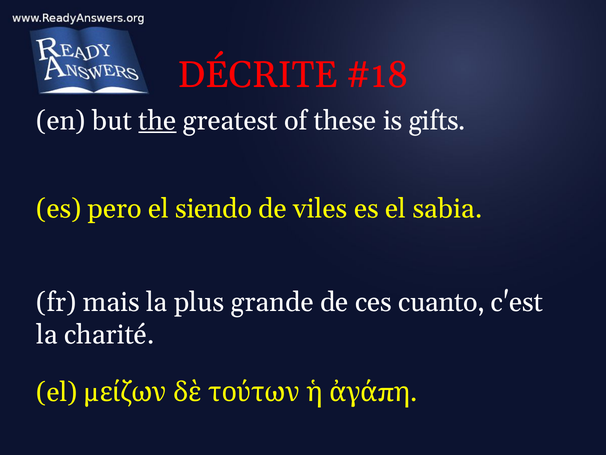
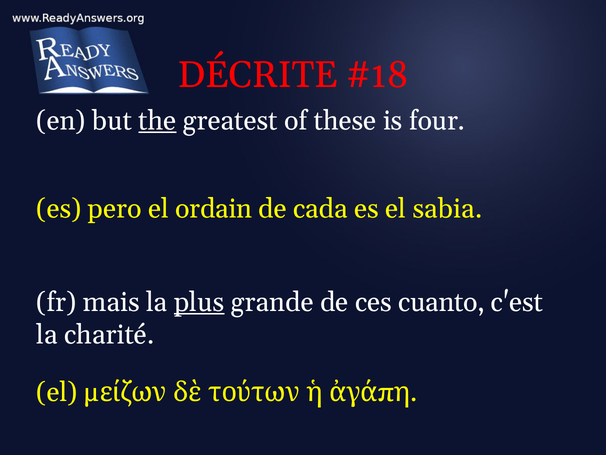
gifts: gifts -> four (437, 121)
siendo: siendo -> ordain (214, 209)
viles: viles -> cada (320, 209)
plus underline: none -> present (199, 302)
